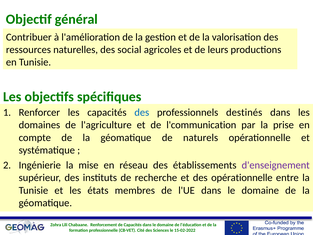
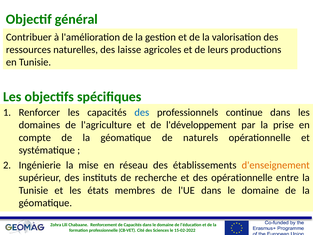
social: social -> laisse (129, 50)
destinés: destinés -> continue (244, 112)
l'communication: l'communication -> l'développement (201, 125)
d'enseignement colour: purple -> orange (276, 165)
